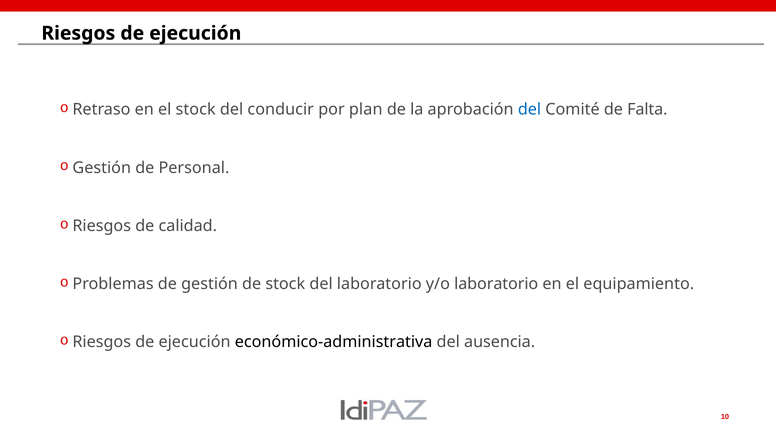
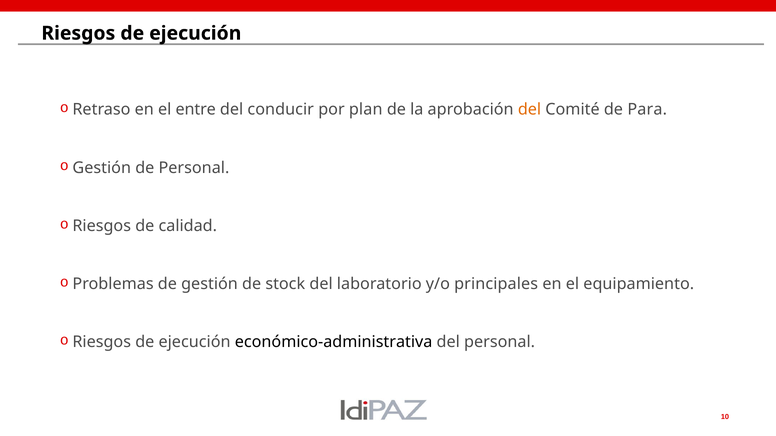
el stock: stock -> entre (196, 110)
del colour: blue -> orange (529, 110)
Falta: Falta -> Para (647, 110)
y/o laboratorio: laboratorio -> principales (496, 284)
del ausencia: ausencia -> personal (500, 343)
